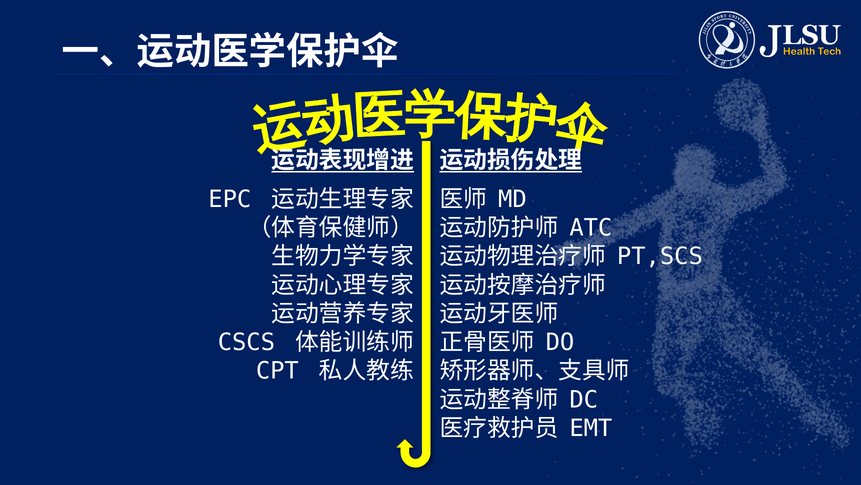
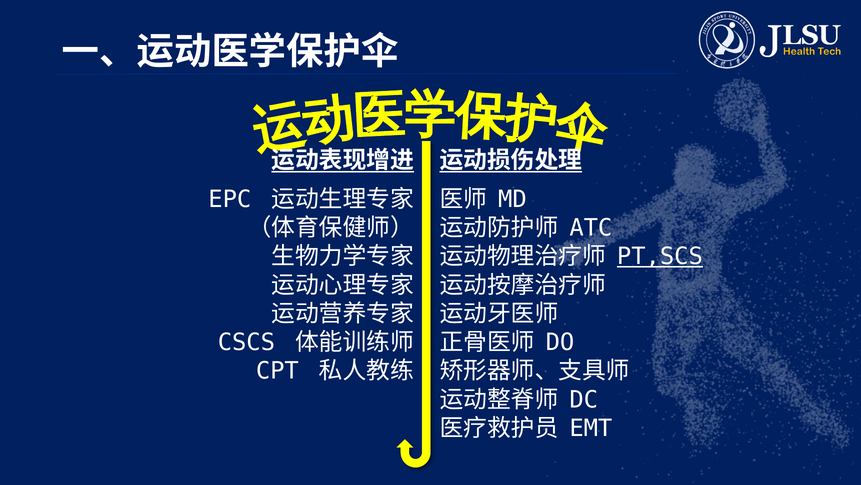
PT,SCS underline: none -> present (660, 256)
